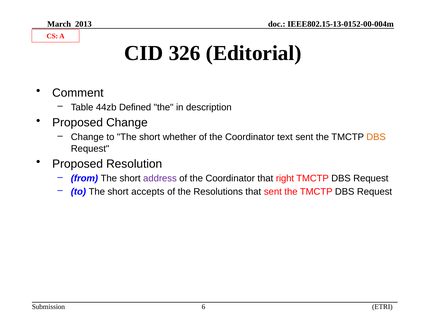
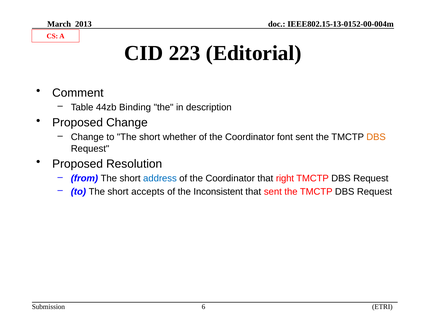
326: 326 -> 223 (185, 53)
Defined: Defined -> Binding (135, 107)
text: text -> font (285, 137)
address colour: purple -> blue (160, 178)
Resolutions: Resolutions -> Inconsistent (218, 191)
